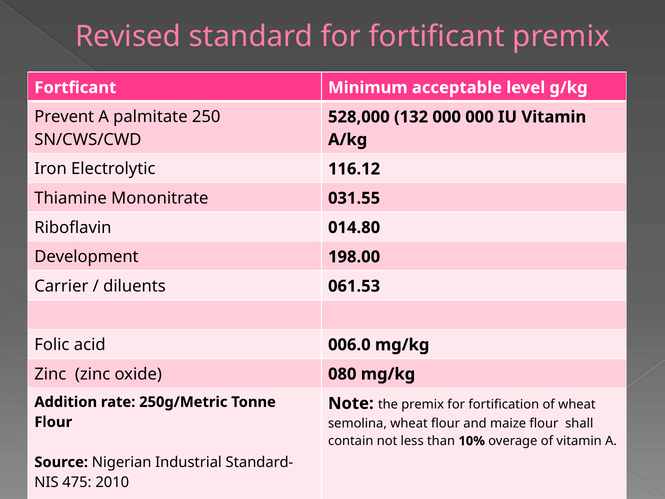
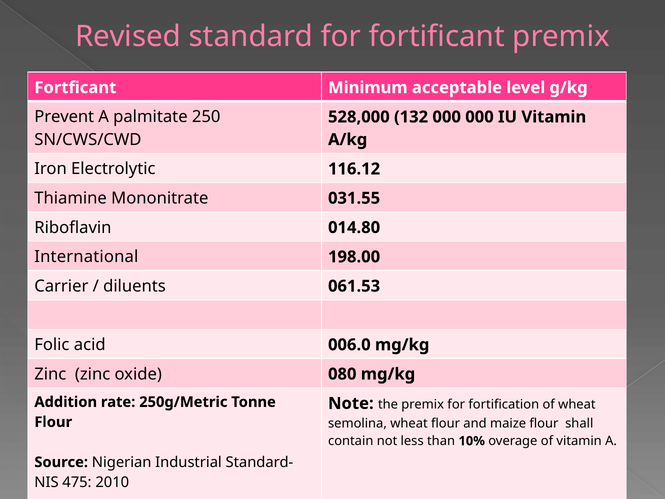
Development: Development -> International (86, 257)
